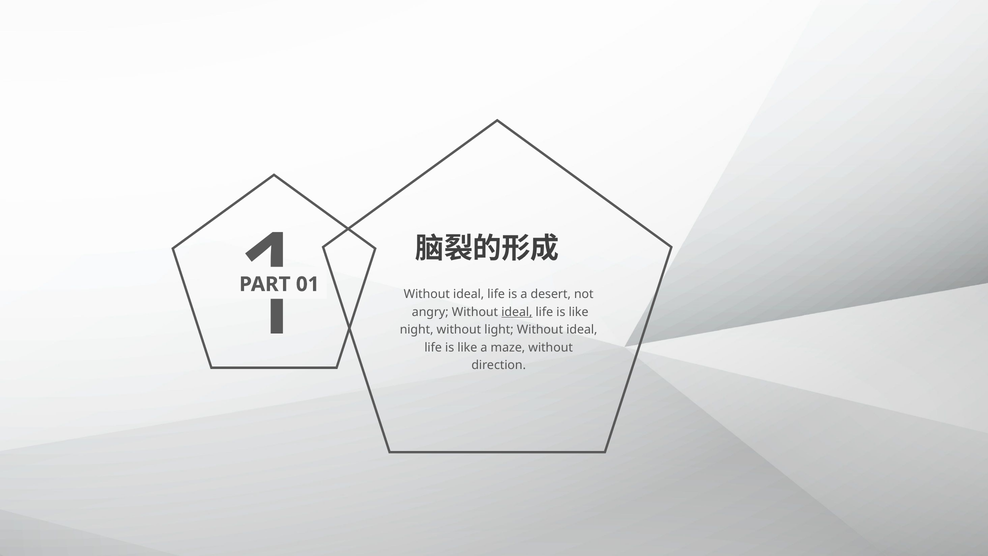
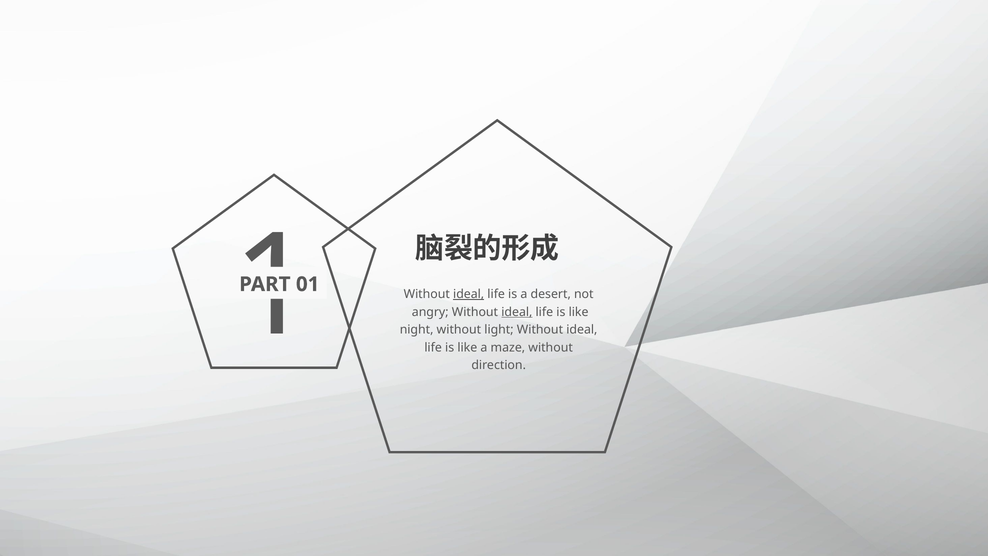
ideal underline: none -> present (469, 294)
